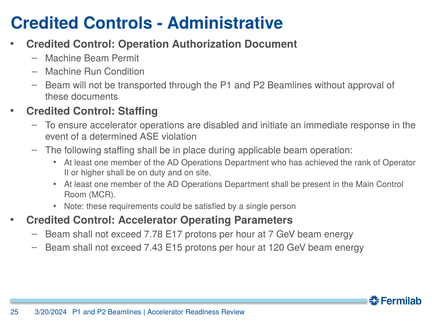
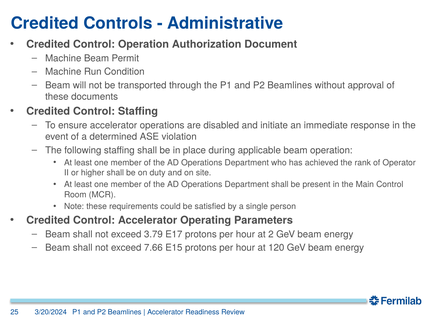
7.78: 7.78 -> 3.79 (153, 234)
7: 7 -> 2 (271, 234)
7.43: 7.43 -> 7.66 (153, 248)
